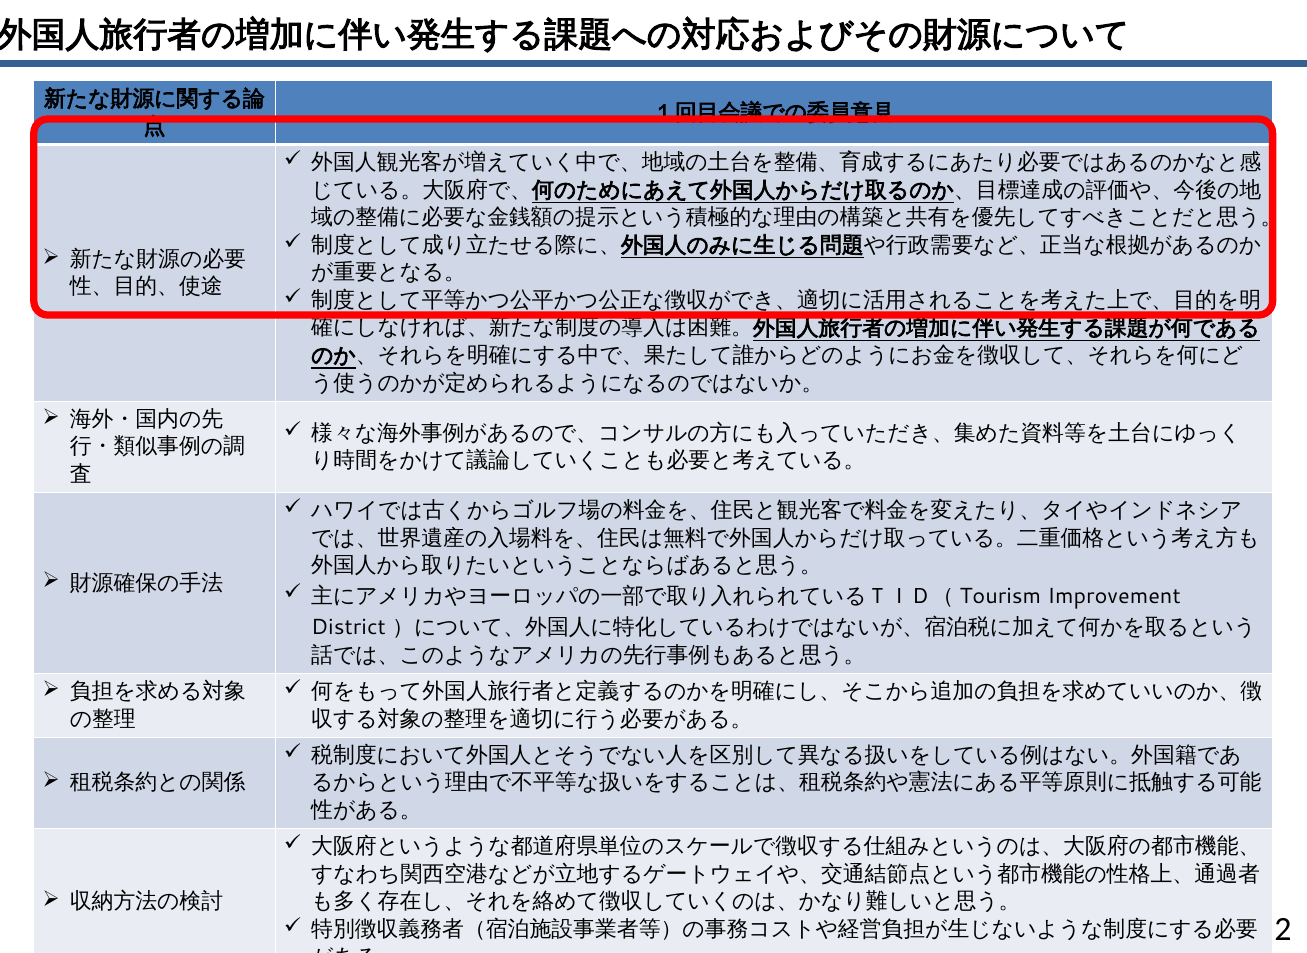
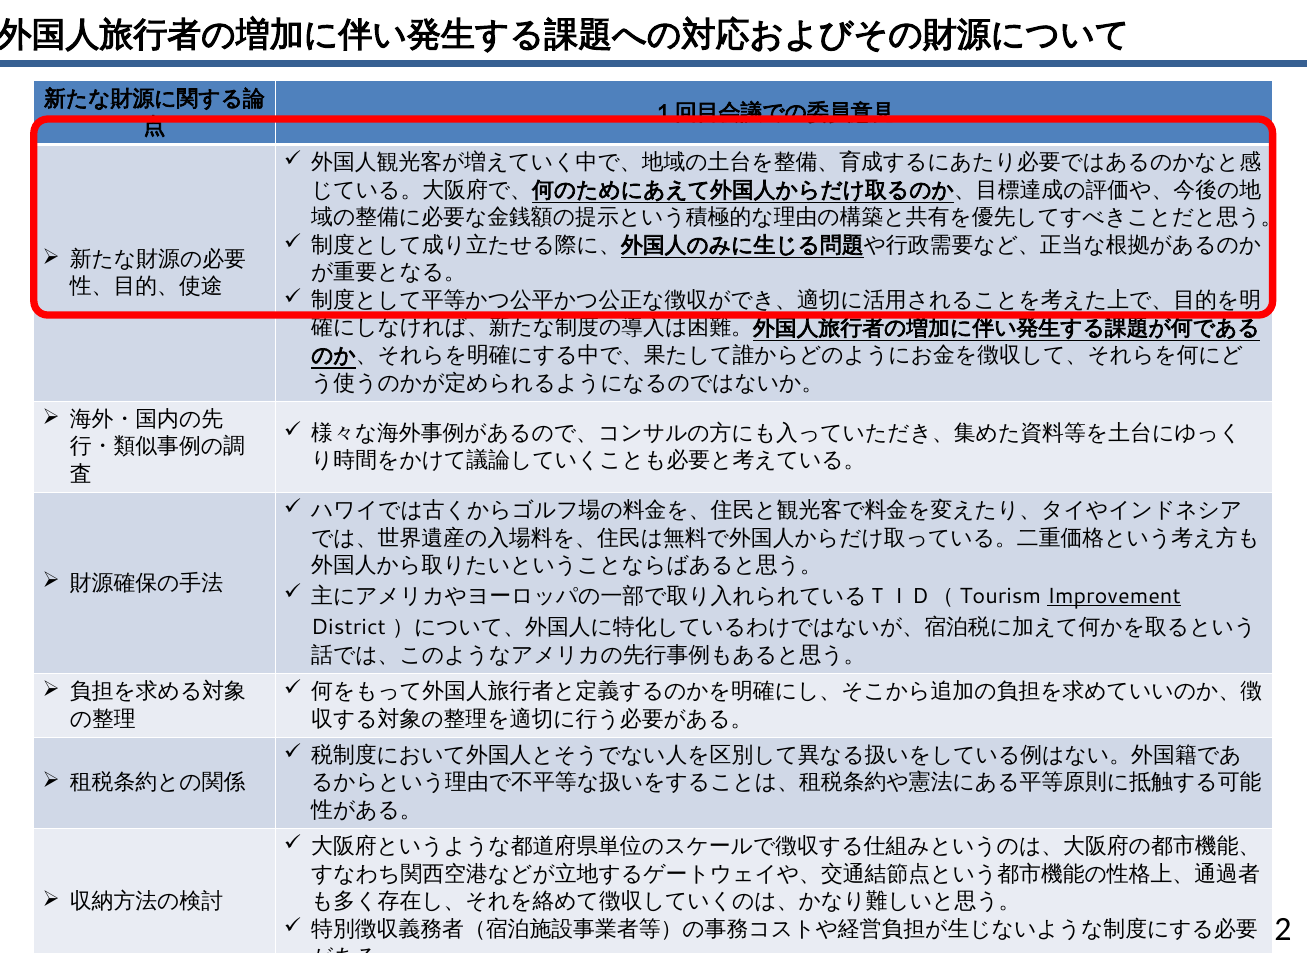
Improvement underline: none -> present (1114, 596)
